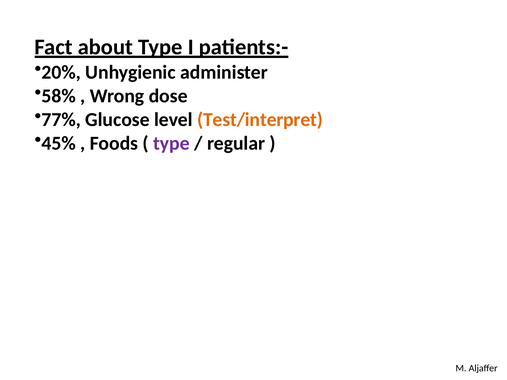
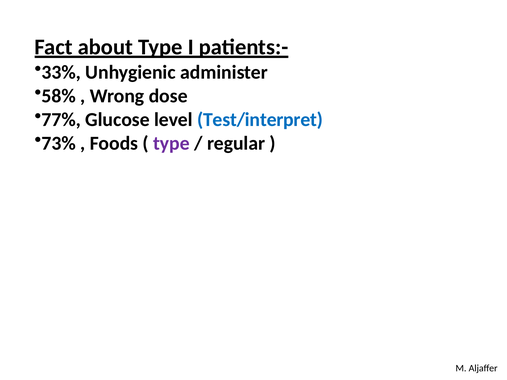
20%: 20% -> 33% (61, 72)
Test/interpret colour: orange -> blue (260, 120)
45%: 45% -> 73% (59, 143)
